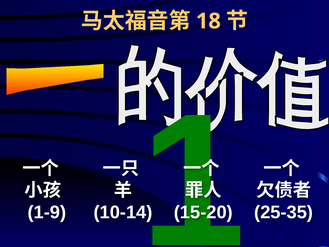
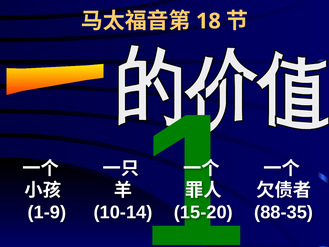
25-35: 25-35 -> 88-35 (284, 212)
